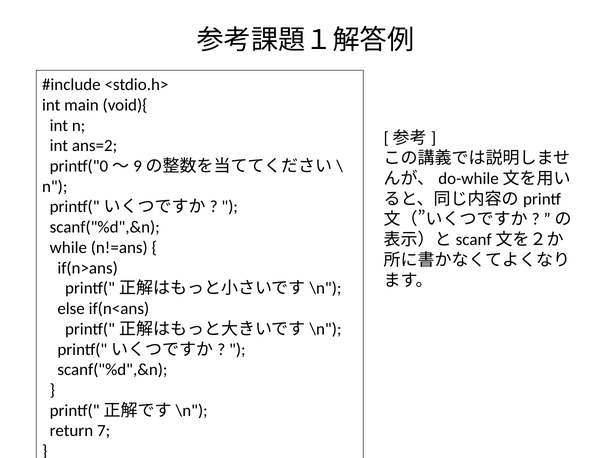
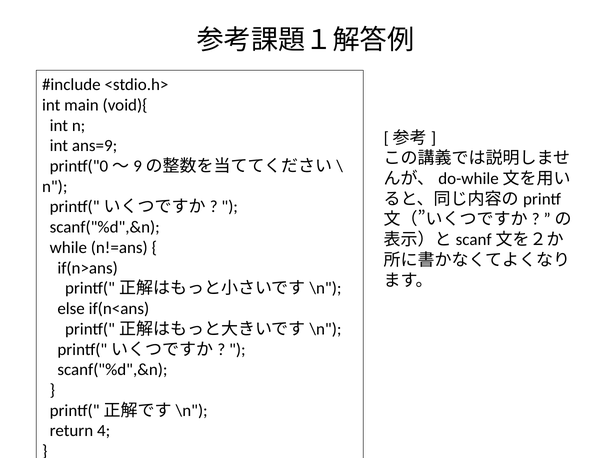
ans=2: ans=2 -> ans=9 (95, 146)
7: 7 -> 4 (104, 431)
